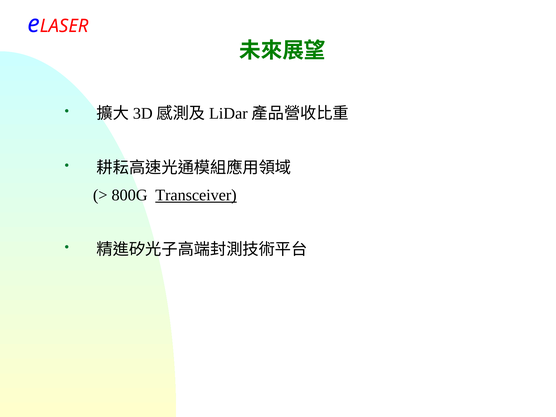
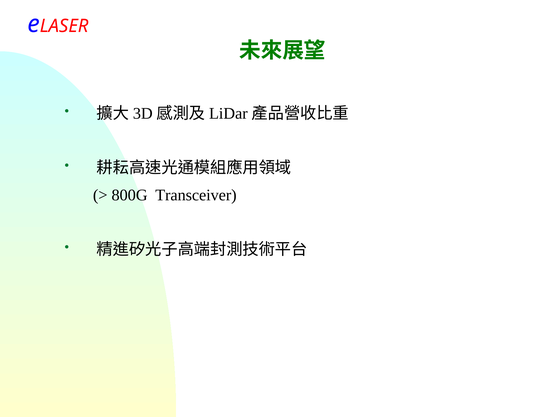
Transceiver underline: present -> none (196, 195)
